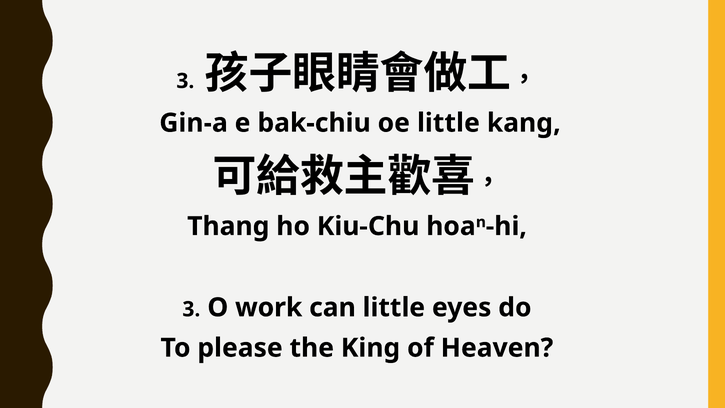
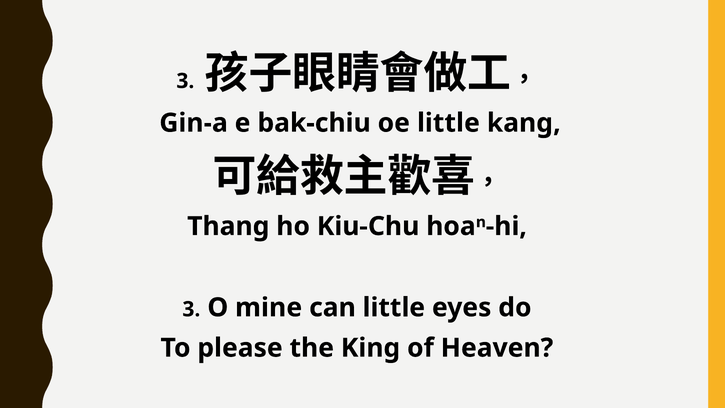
work: work -> mine (269, 307)
